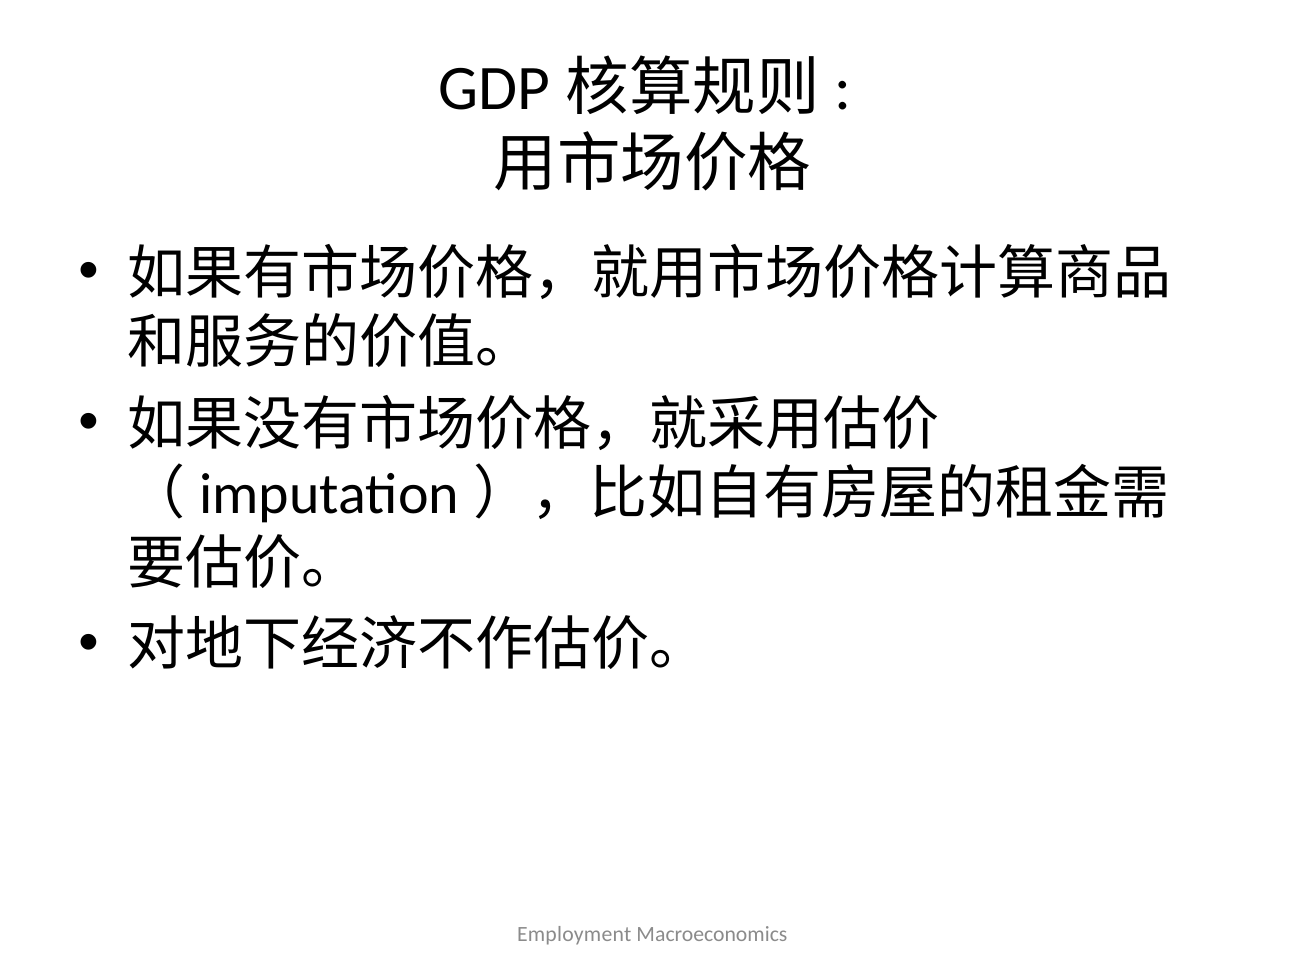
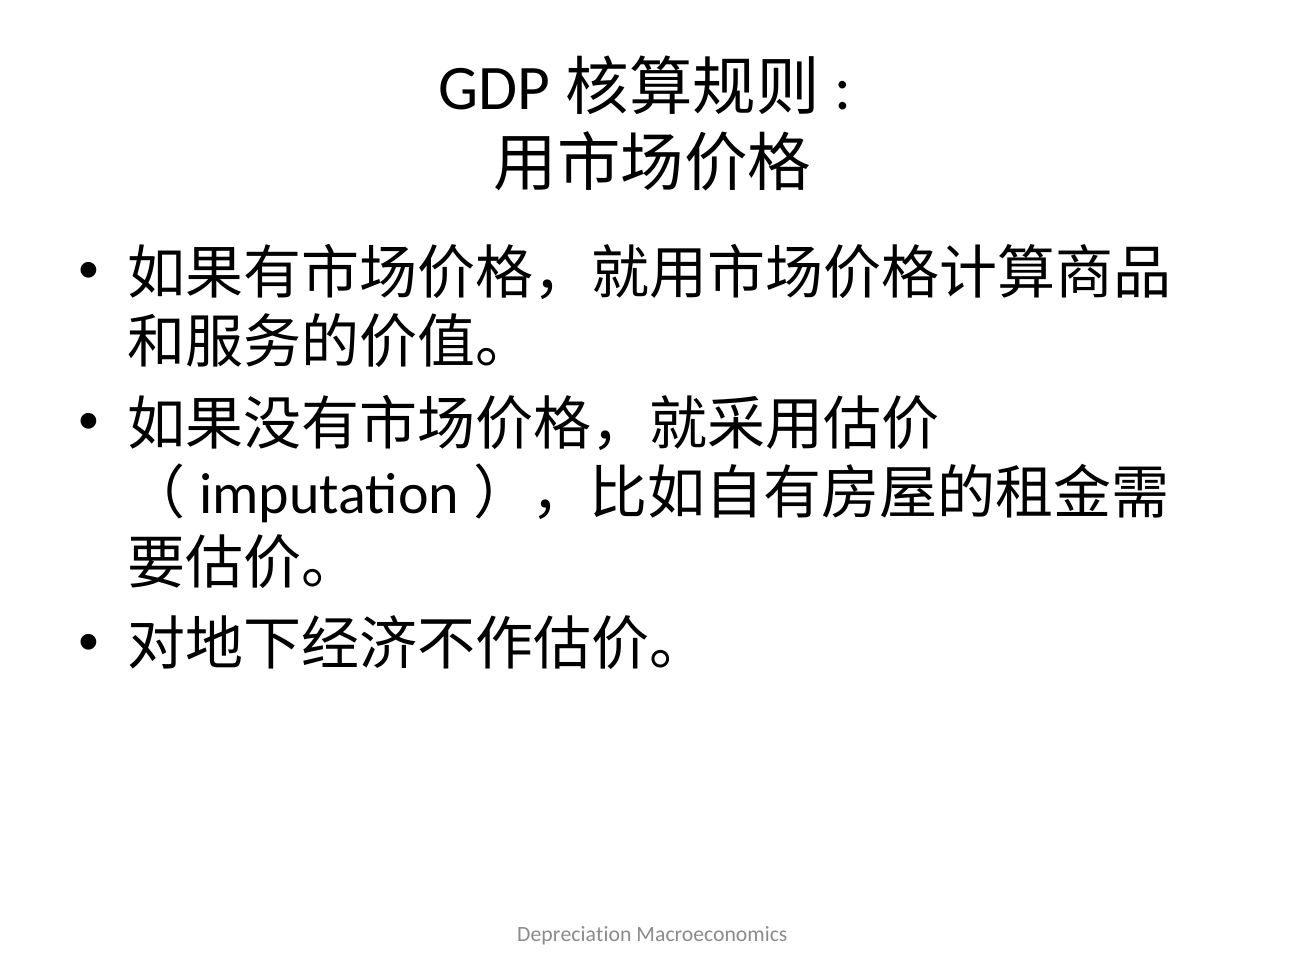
Employment: Employment -> Depreciation (574, 934)
